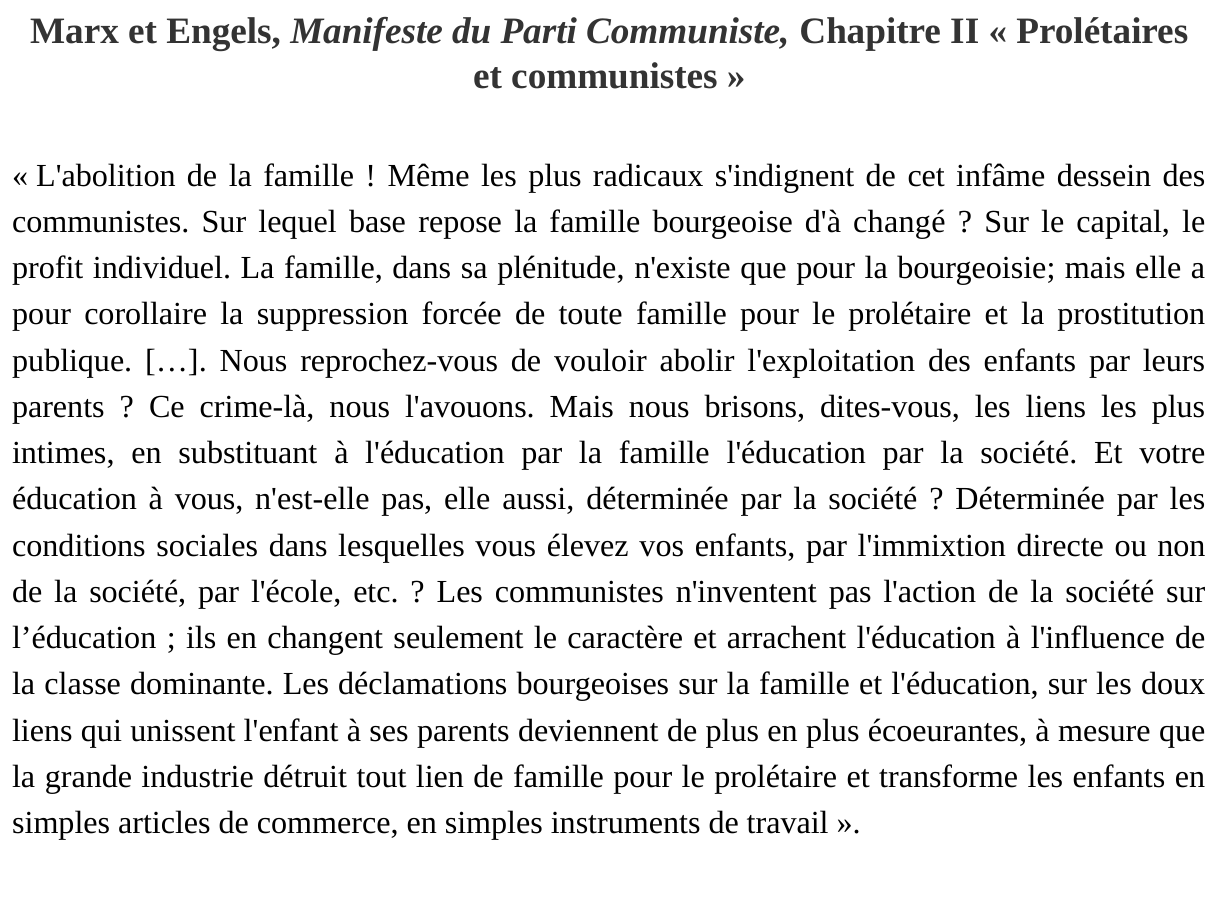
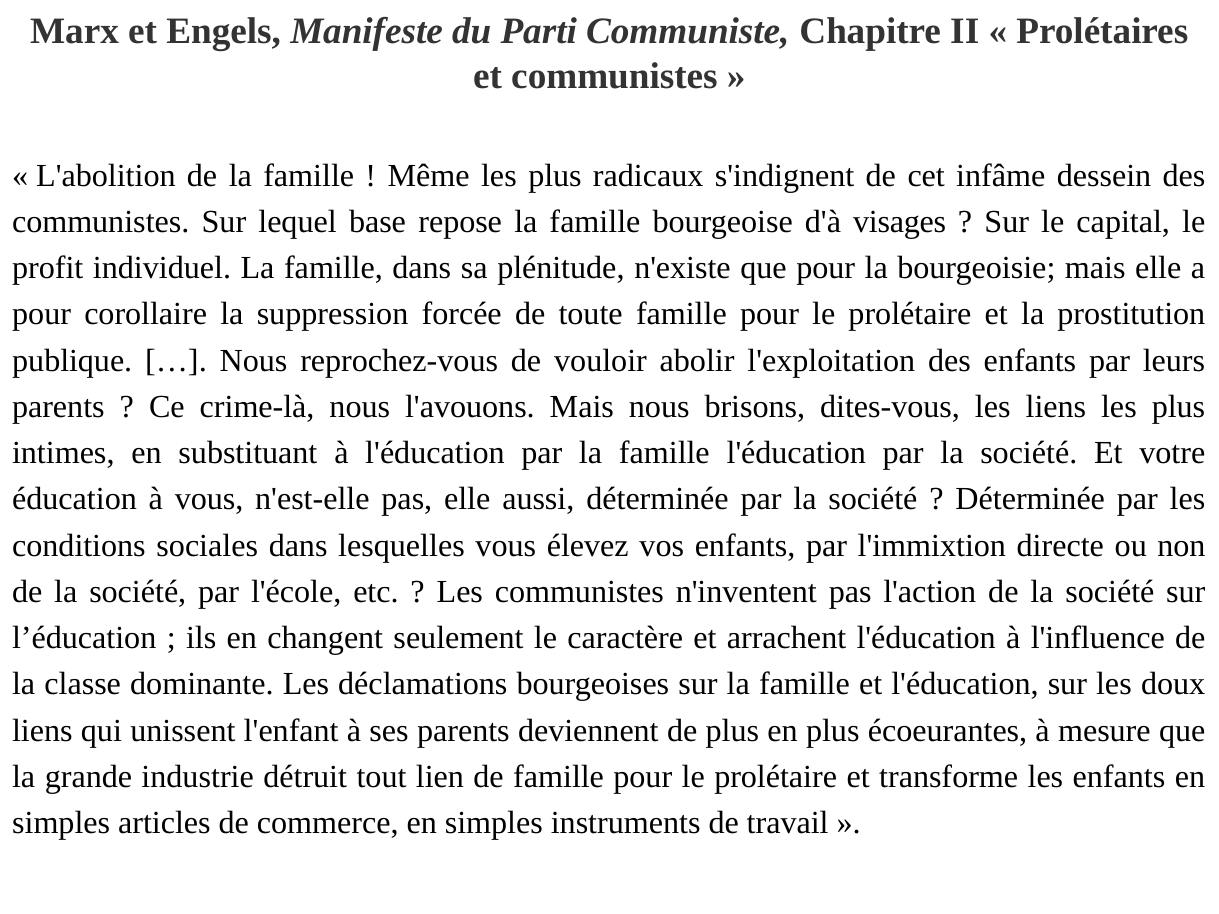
changé: changé -> visages (900, 222)
